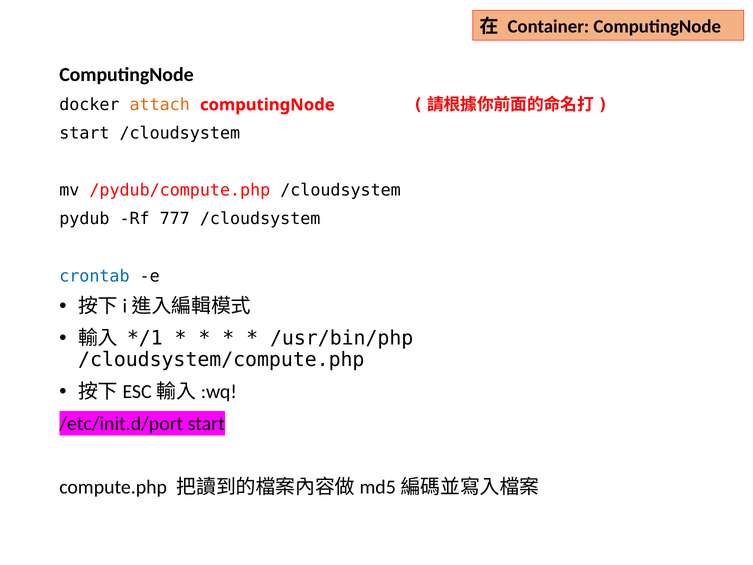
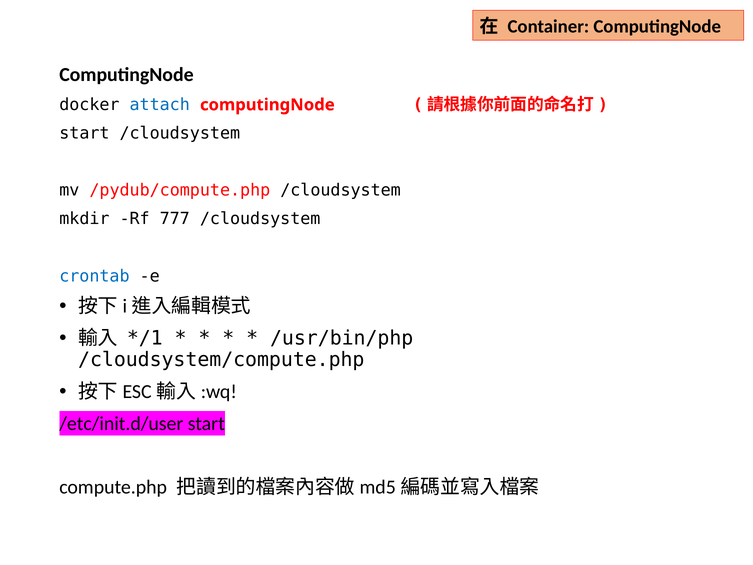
attach colour: orange -> blue (160, 105)
pydub: pydub -> mkdir (84, 219)
/etc/init.d/port: /etc/init.d/port -> /etc/init.d/user (121, 423)
